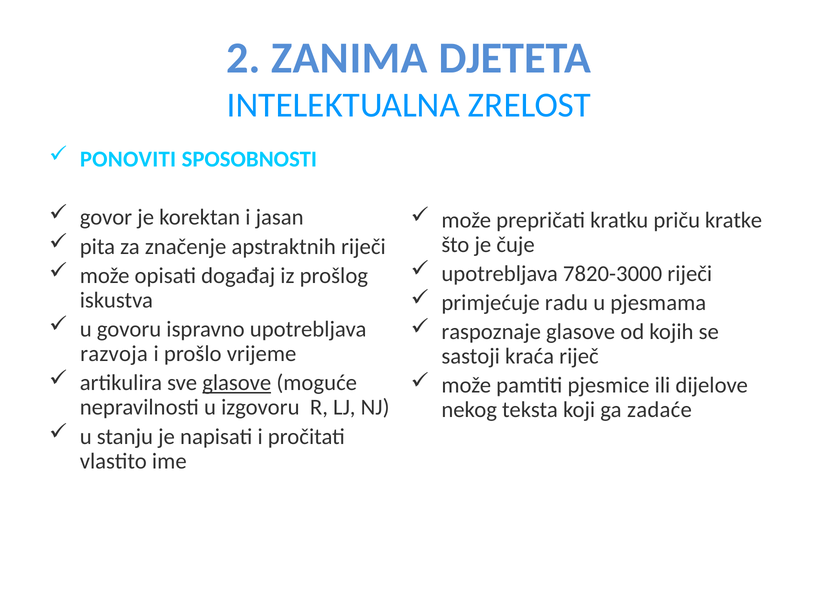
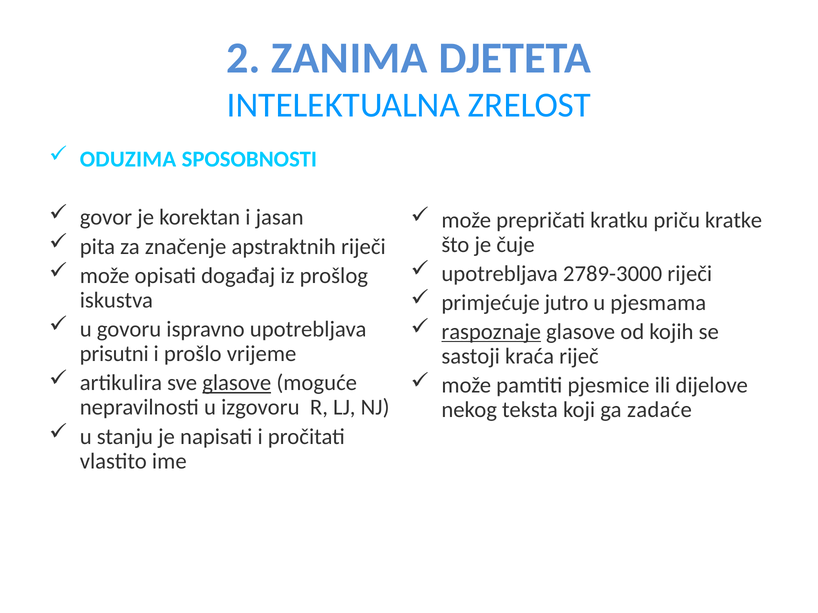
PONOVITI: PONOVITI -> ODUZIMA (128, 159)
7820-3000: 7820-3000 -> 2789-3000 (613, 274)
radu: radu -> jutro (567, 303)
raspoznaje underline: none -> present (491, 332)
razvoja: razvoja -> prisutni (114, 354)
